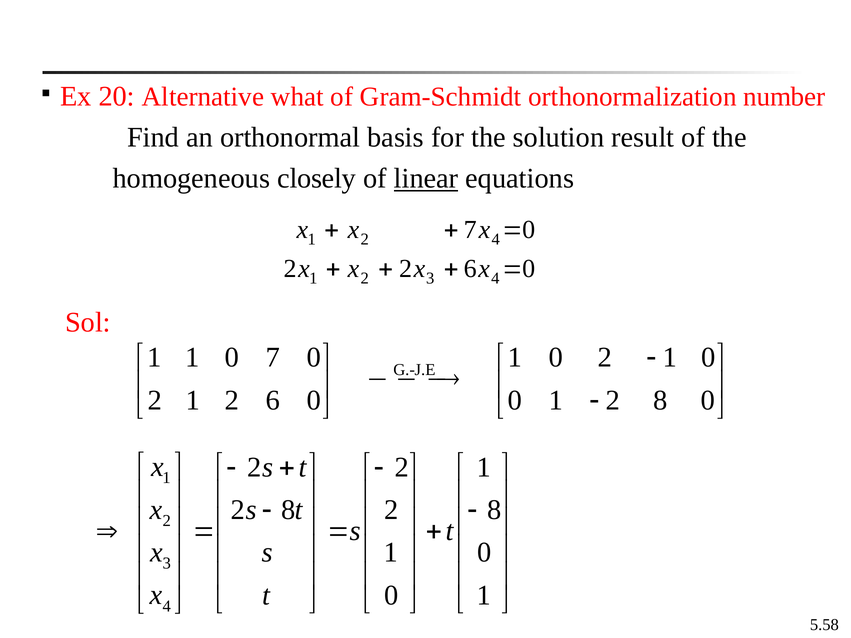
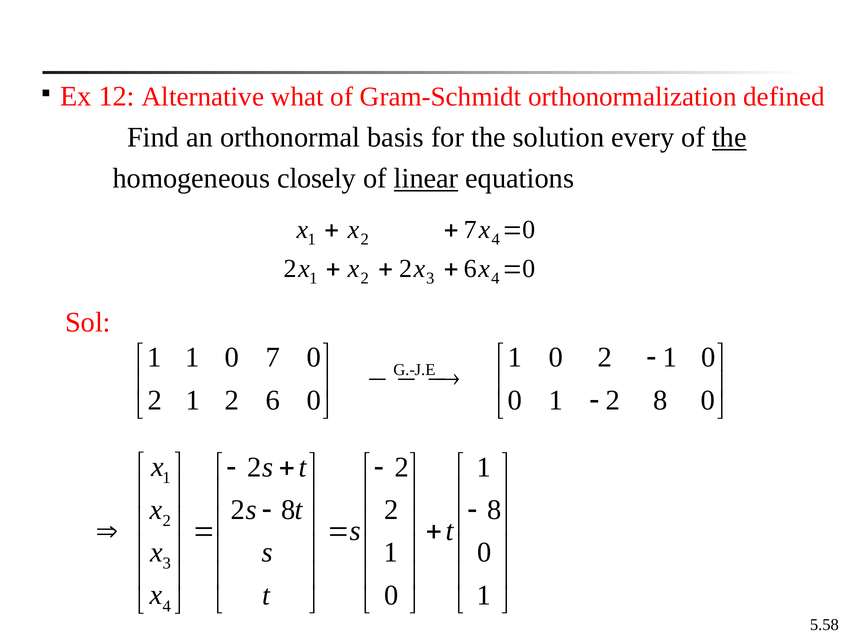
20: 20 -> 12 (117, 96)
number: number -> defined (784, 97)
result: result -> every (643, 138)
the underline: none -> present (729, 138)
